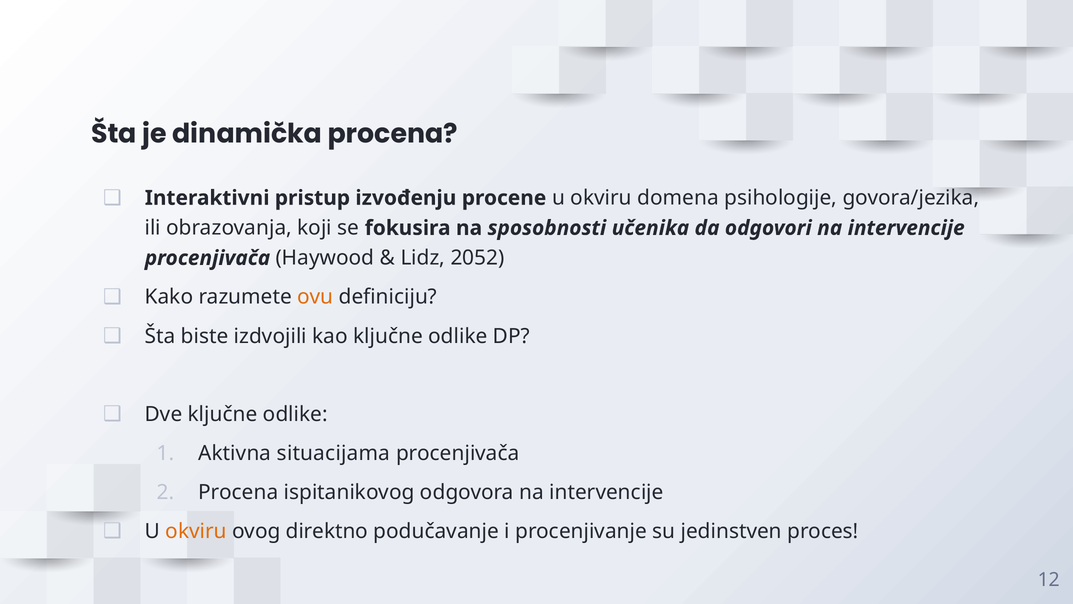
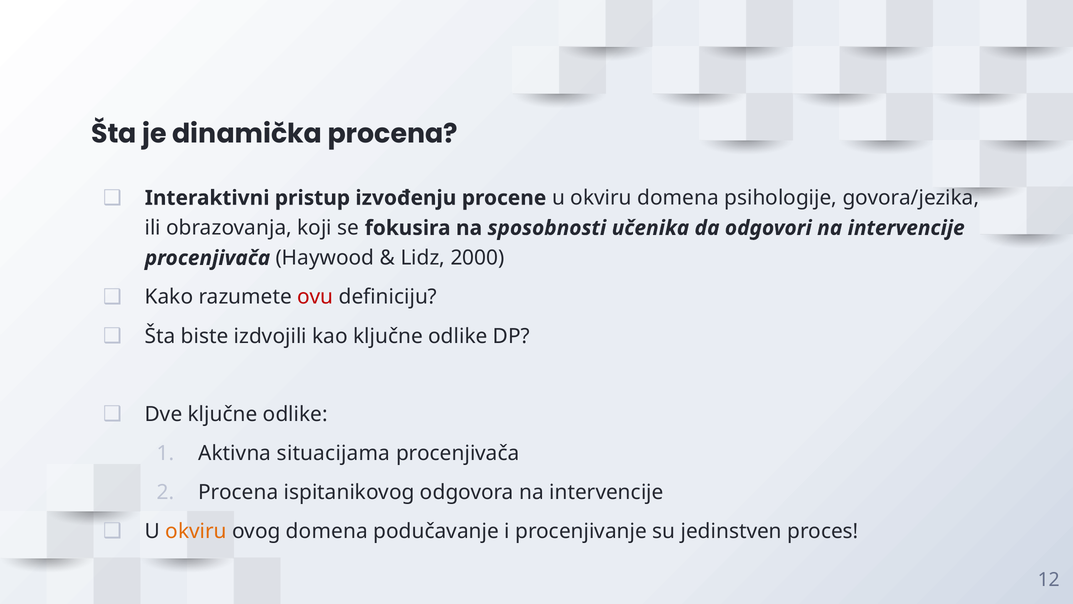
2052: 2052 -> 2000 (478, 258)
ovu colour: orange -> red (315, 297)
ovog direktno: direktno -> domena (327, 531)
